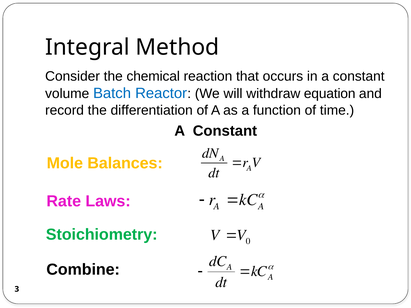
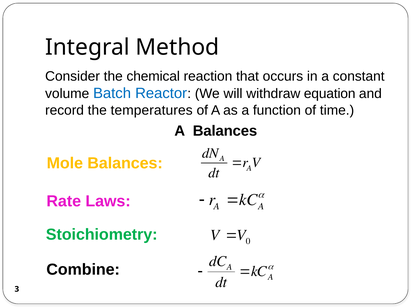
differentiation: differentiation -> temperatures (152, 111)
Constant: Constant -> Balances (225, 131)
